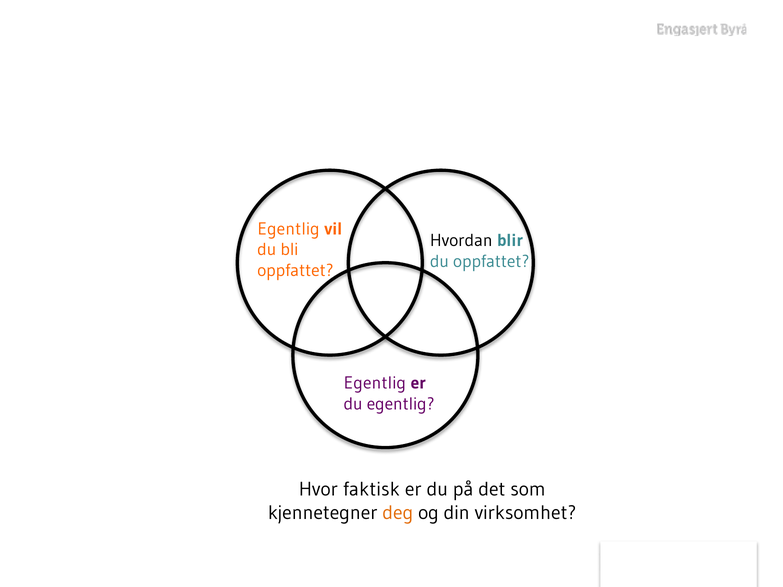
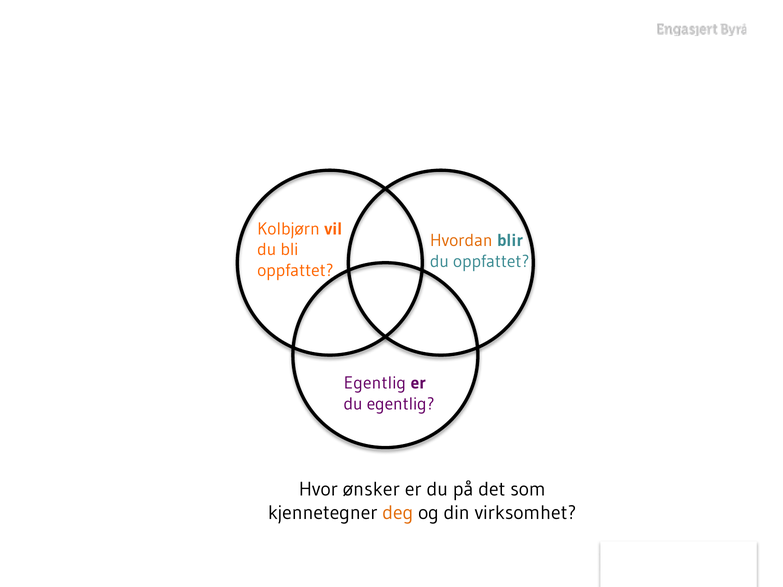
Egentlig: Egentlig -> Kolbjørn (289, 229)
Hvordan colour: black -> orange (461, 241)
faktisk: faktisk -> ønsker (371, 489)
